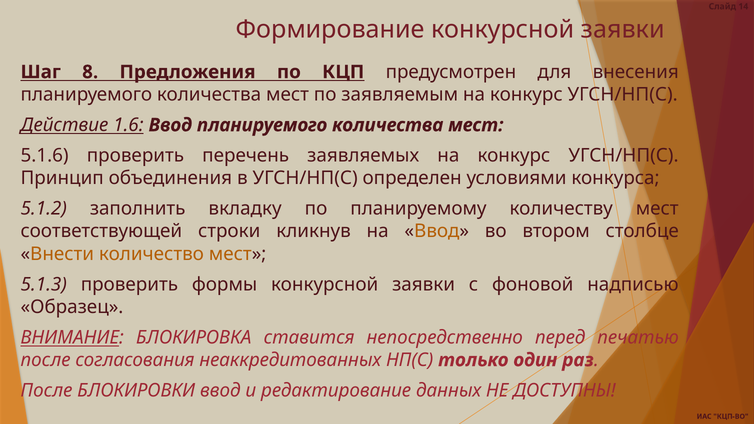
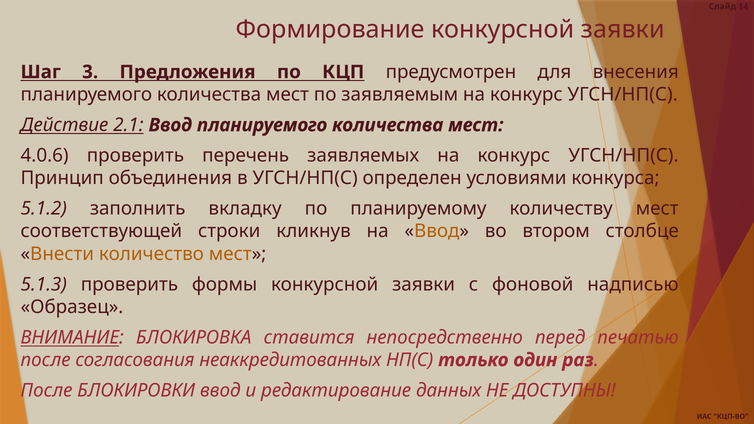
8: 8 -> 3 (90, 72)
1.6: 1.6 -> 2.1 (128, 125)
5.1.6: 5.1.6 -> 4.0.6 (45, 156)
